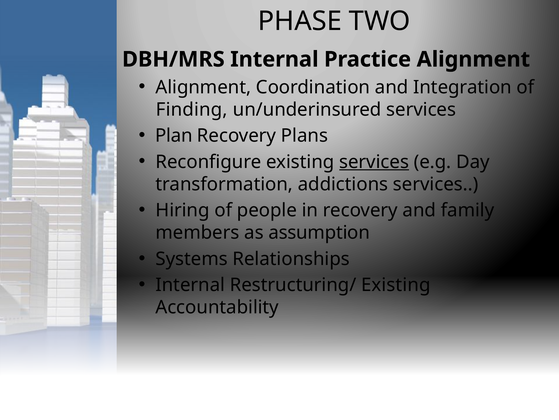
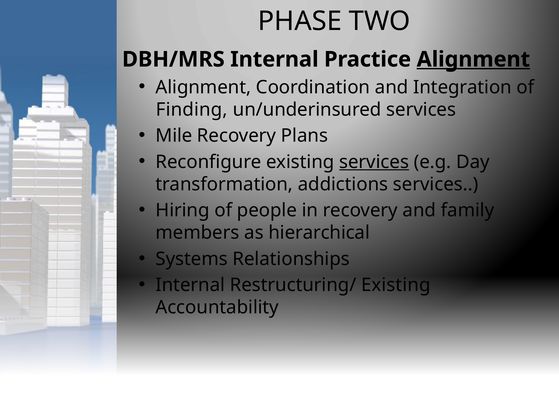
Alignment underline: none -> present (473, 59)
Plan: Plan -> Mile (174, 135)
assumption: assumption -> hierarchical (319, 232)
